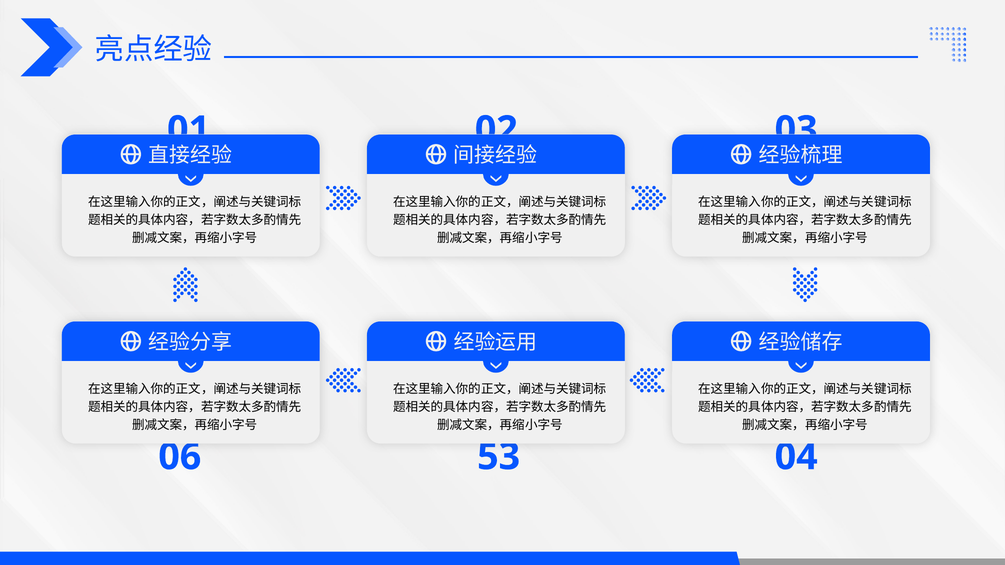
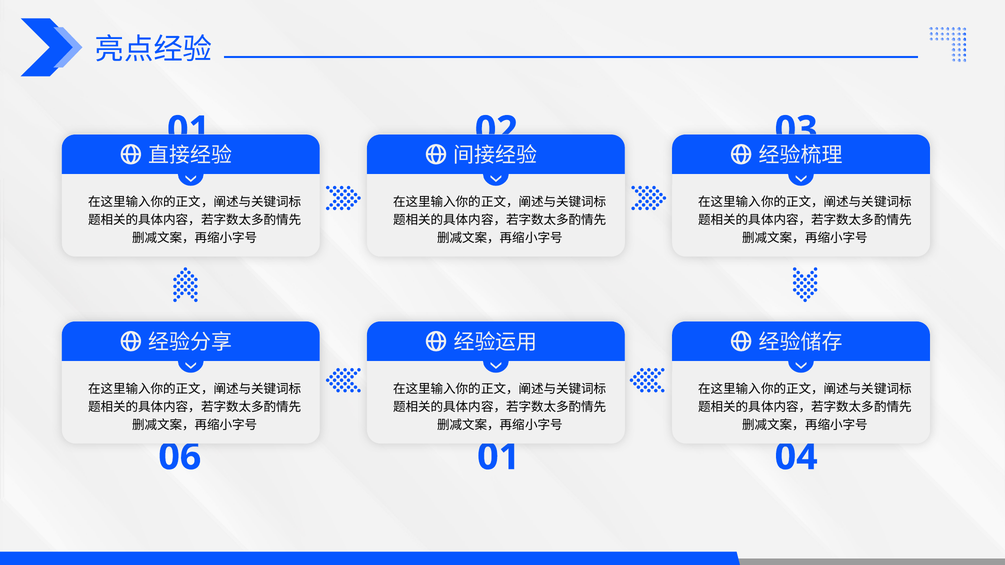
06 53: 53 -> 01 (499, 457)
